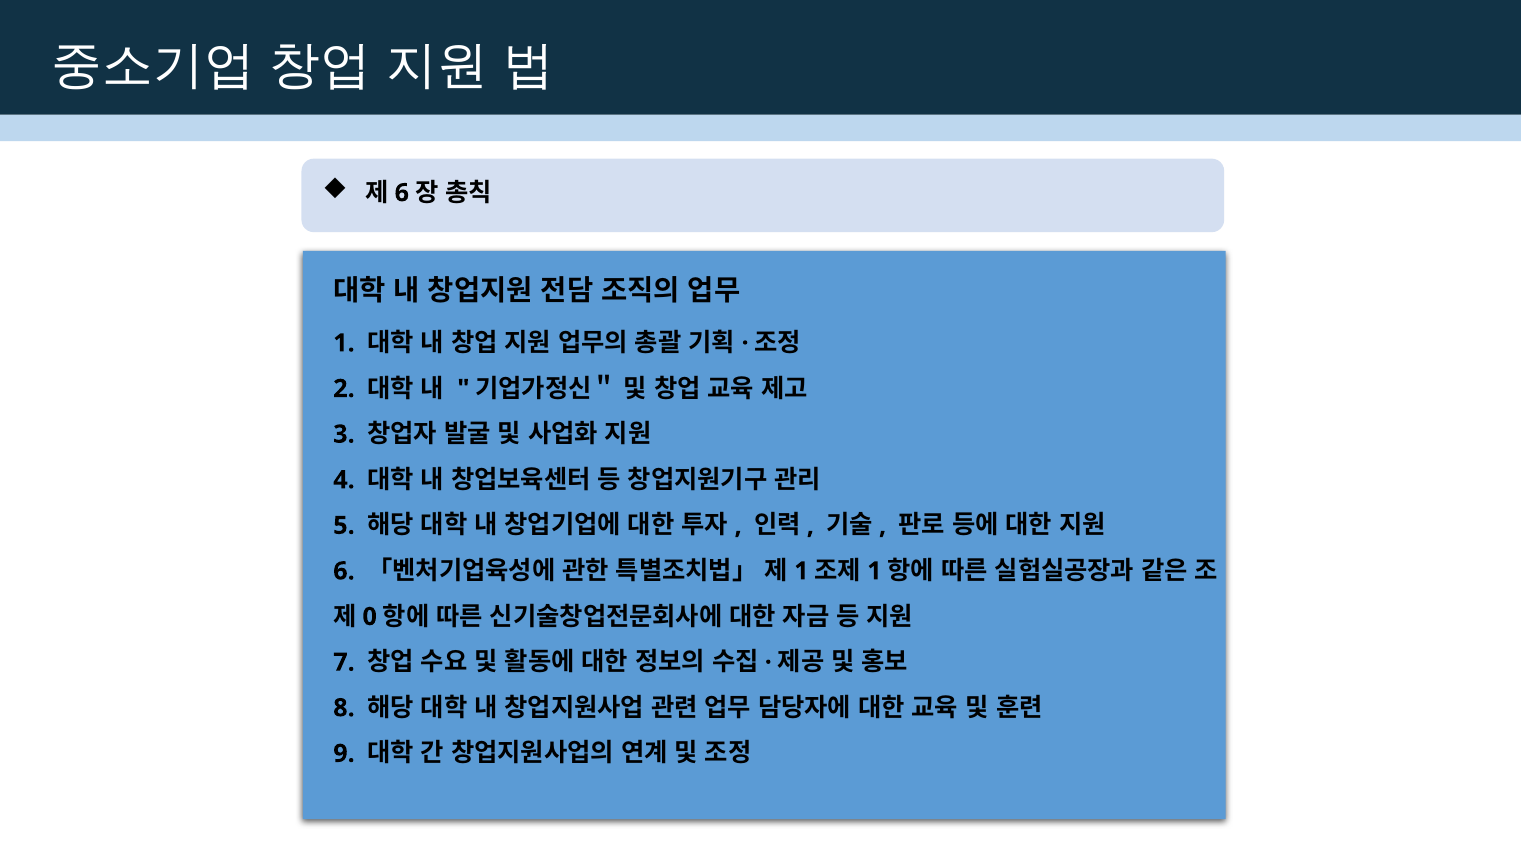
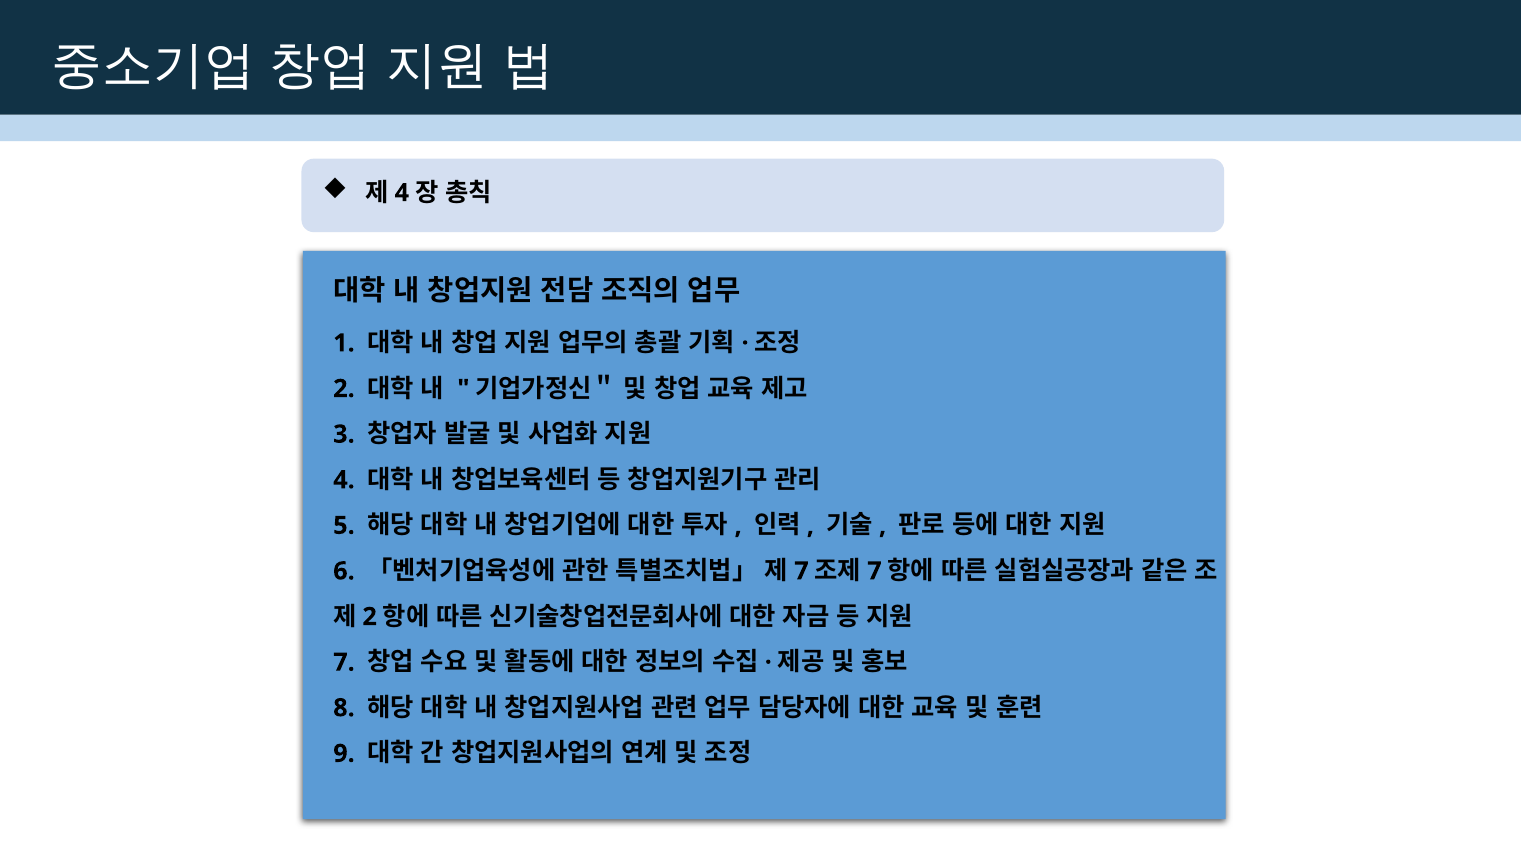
6: 6 -> 4 (402, 193)
1: 1 -> 7 (801, 571)
1: 1 -> 7 (874, 571)
0: 0 -> 2 (370, 616)
